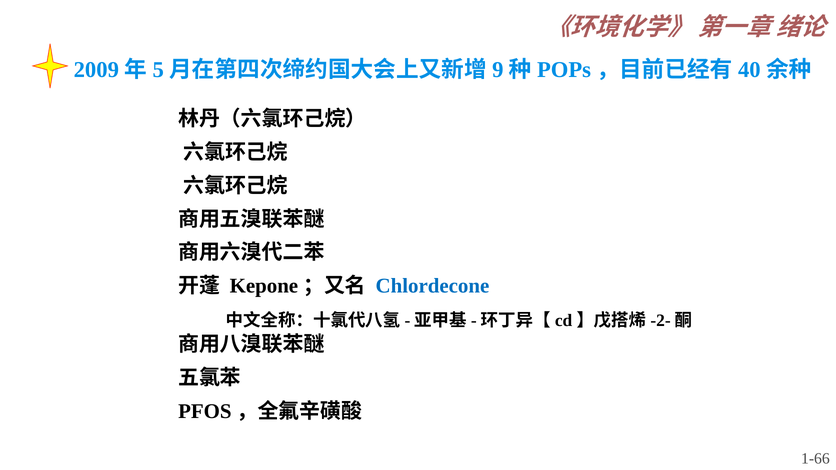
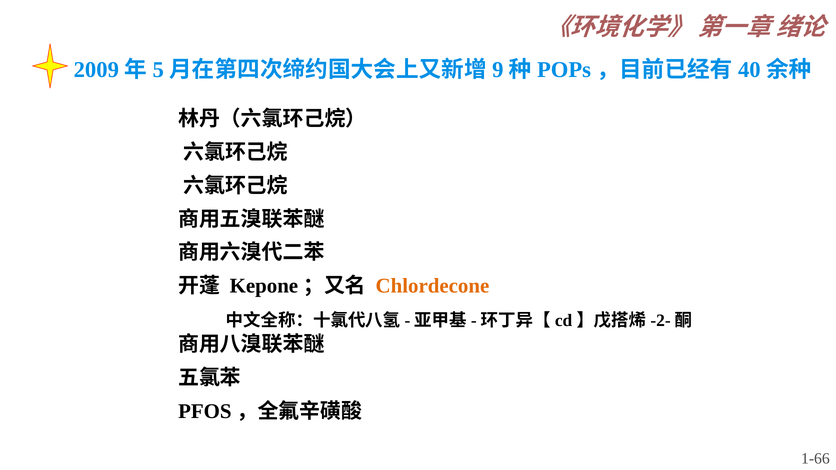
Chlordecone colour: blue -> orange (432, 286)
